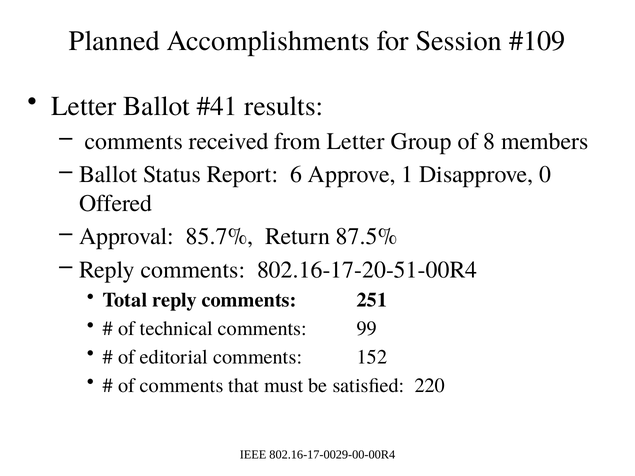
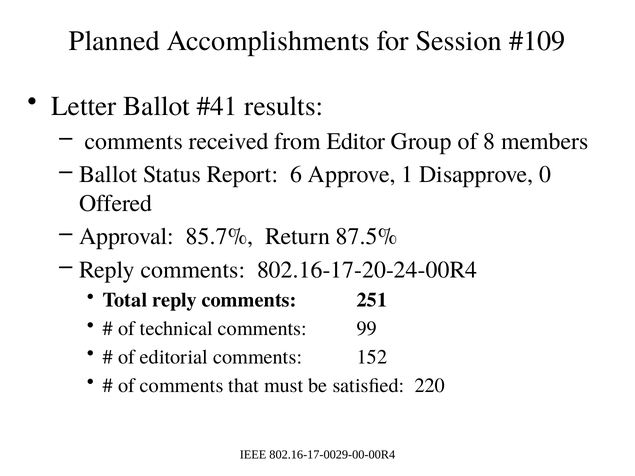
from Letter: Letter -> Editor (356, 141)
802.16-17-20-51-00R4: 802.16-17-20-51-00R4 -> 802.16-17-20-24-00R4 (367, 270)
